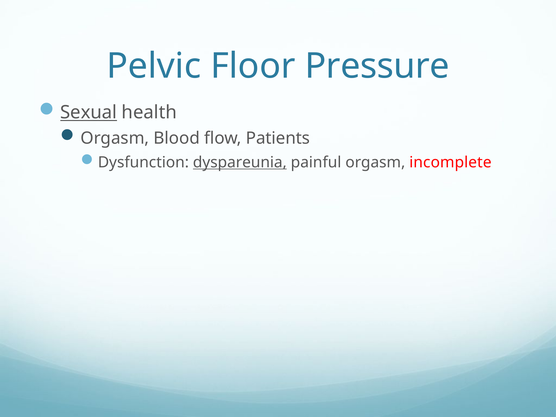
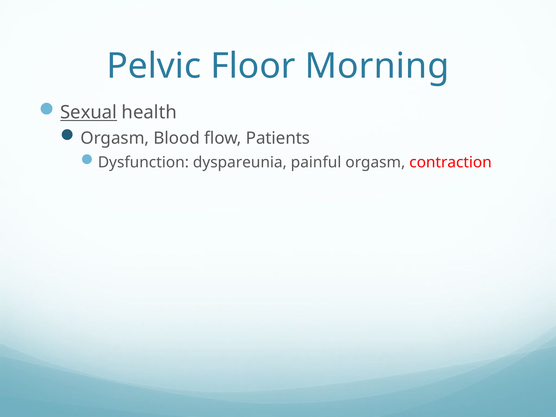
Pressure: Pressure -> Morning (377, 66)
dyspareunia underline: present -> none (240, 162)
incomplete: incomplete -> contraction (451, 162)
